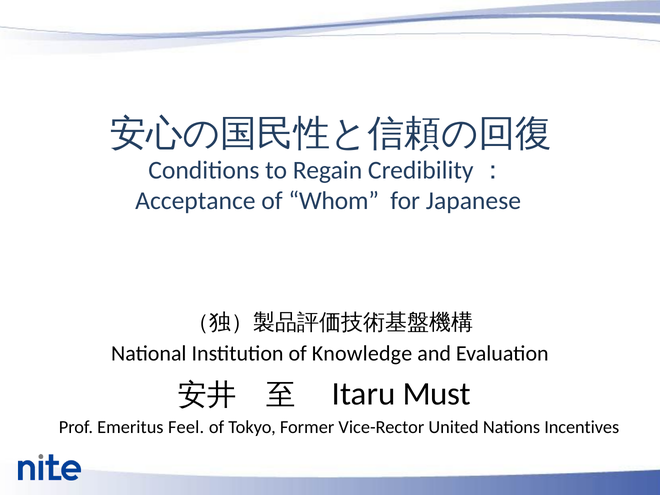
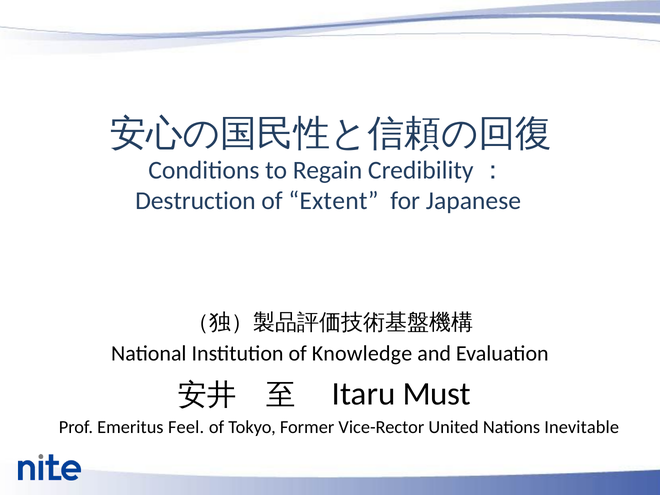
Acceptance: Acceptance -> Destruction (195, 201)
Whom: Whom -> Extent (333, 201)
Incentives: Incentives -> Inevitable (582, 427)
